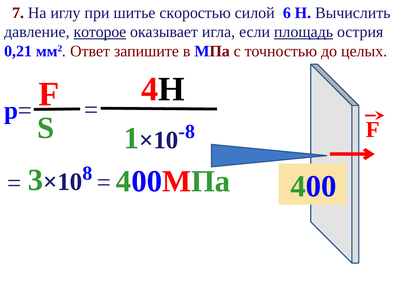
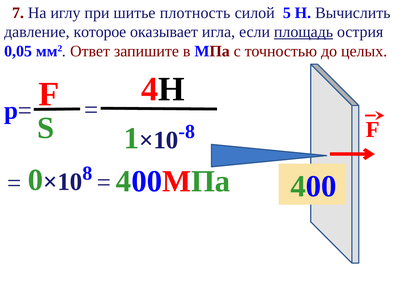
скоростью: скоростью -> плотность (195, 13)
6: 6 -> 5 (287, 13)
которое underline: present -> none (100, 32)
0,21: 0,21 -> 0,05 (18, 51)
3: 3 -> 0 (35, 180)
